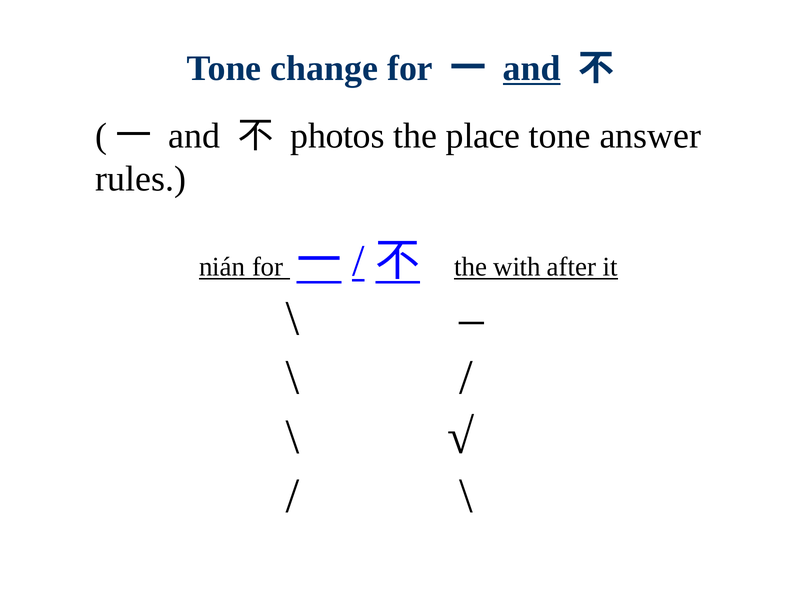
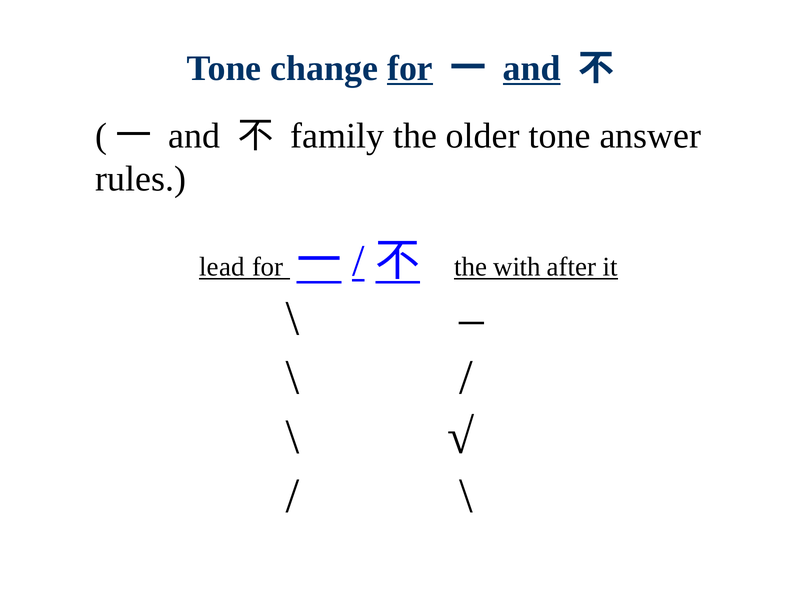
for underline: none -> present (410, 69)
photos: photos -> family (337, 136)
place: place -> older (483, 136)
nián: nián -> lead (222, 267)
